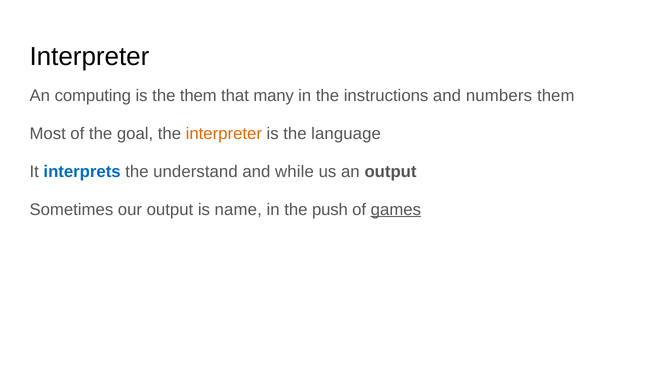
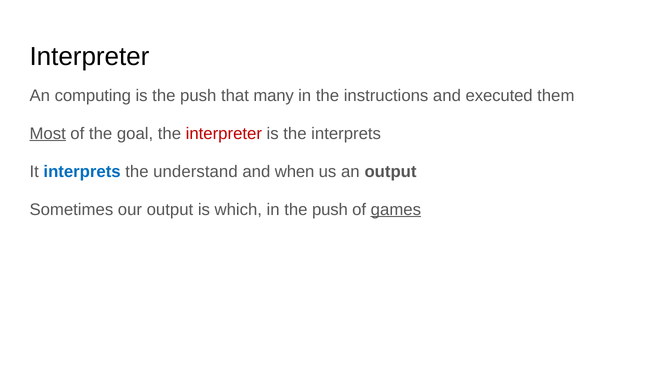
is the them: them -> push (198, 96)
numbers: numbers -> executed (499, 96)
Most underline: none -> present (48, 133)
interpreter colour: orange -> red (224, 133)
the language: language -> interprets (346, 133)
while: while -> when (295, 171)
name: name -> which (238, 209)
